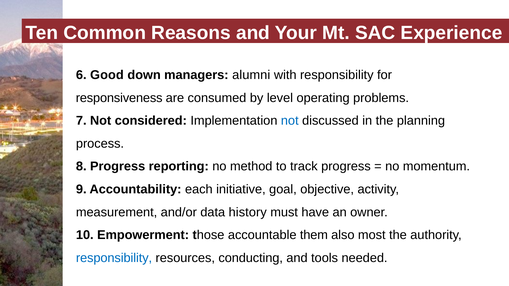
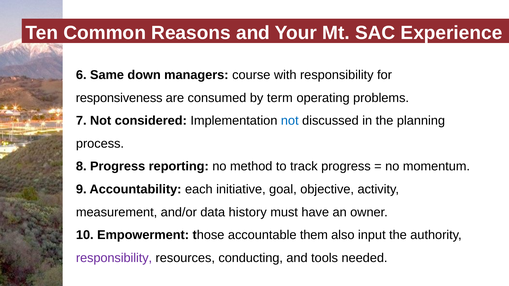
Good: Good -> Same (107, 75)
alumni: alumni -> course (251, 75)
level: level -> term (280, 98)
most: most -> input (372, 235)
responsibility colour: blue -> purple (114, 258)
